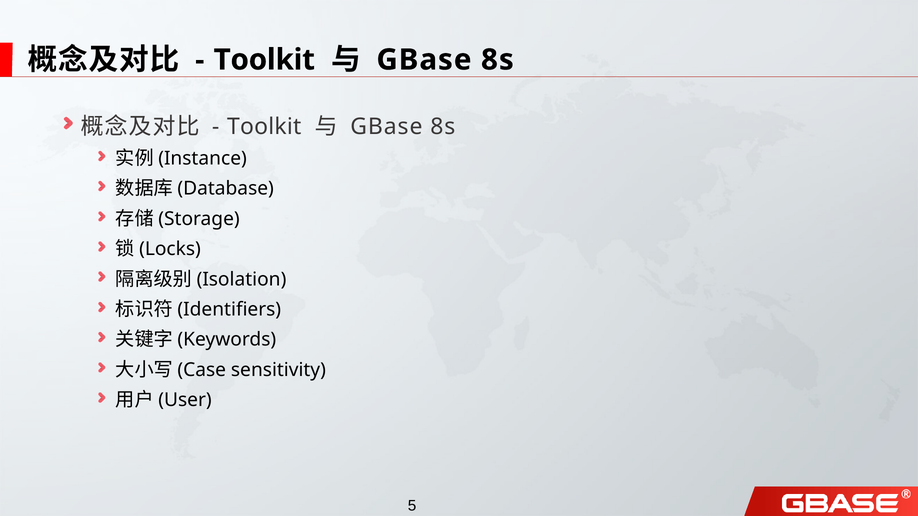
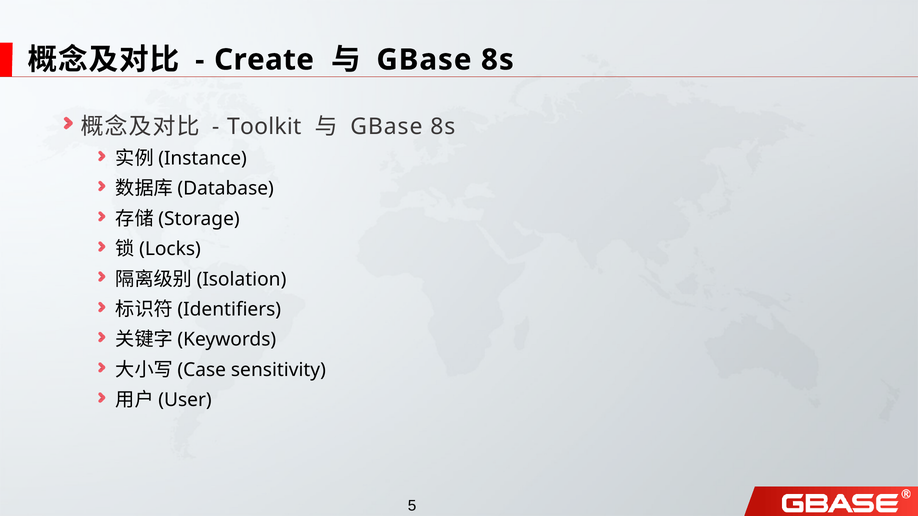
Toolkit: Toolkit -> Create (264, 60)
